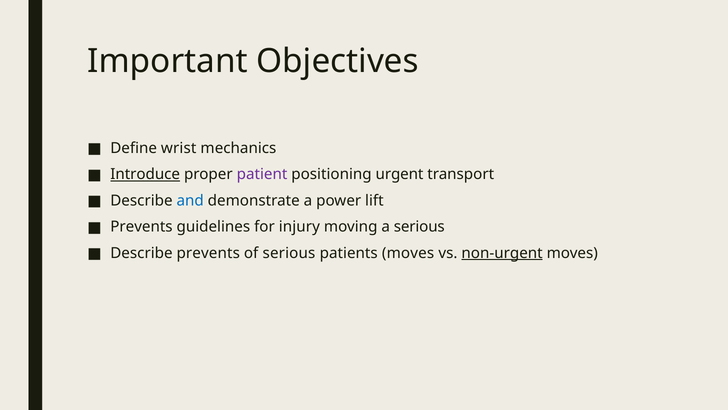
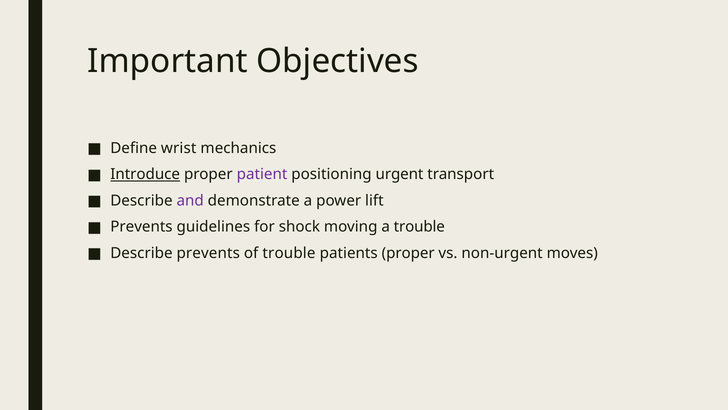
and colour: blue -> purple (190, 200)
injury: injury -> shock (299, 227)
a serious: serious -> trouble (419, 227)
of serious: serious -> trouble (289, 253)
patients moves: moves -> proper (408, 253)
non-urgent underline: present -> none (502, 253)
